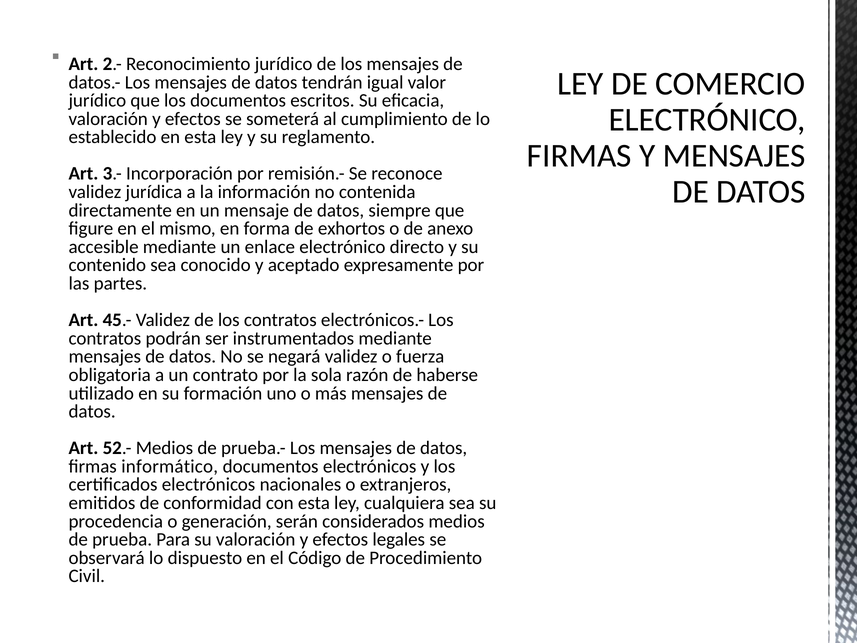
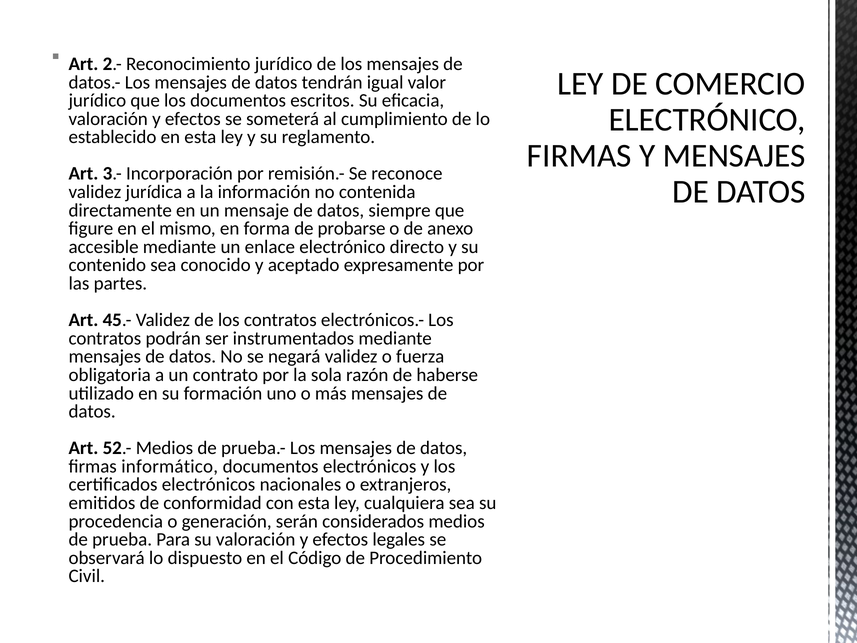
exhortos: exhortos -> probarse (352, 228)
